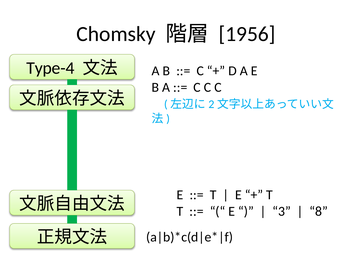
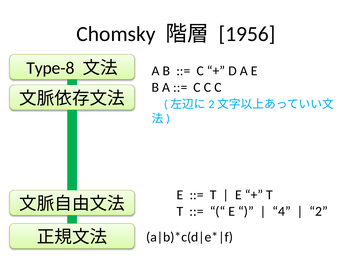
Type-4: Type-4 -> Type-8 (50, 68)
3: 3 -> 4 (282, 211)
8: 8 -> 2 (319, 211)
